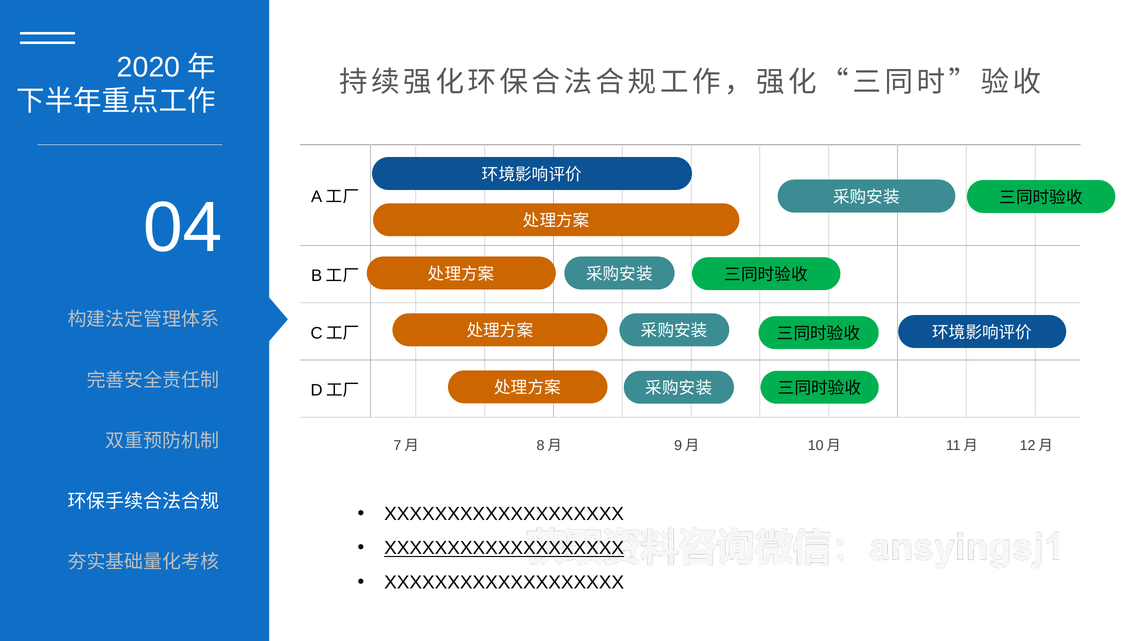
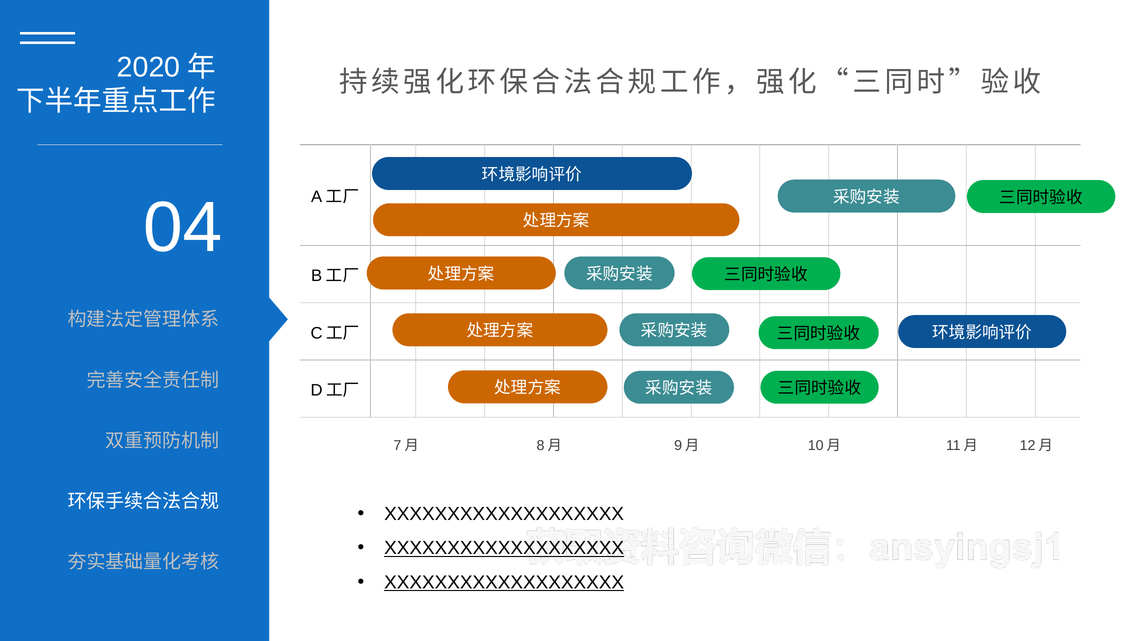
XXXXXXXXXXXXXXXXXXX underline: none -> present (504, 583)
